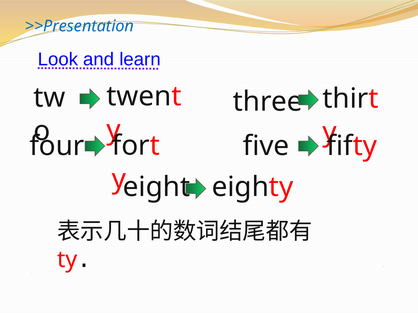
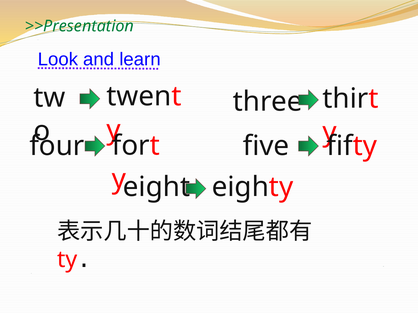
>>Presentation colour: blue -> green (79, 26)
